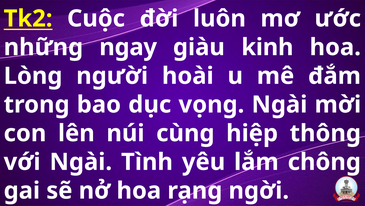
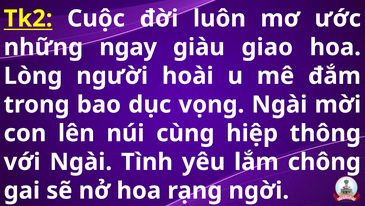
kinh: kinh -> giao (267, 47)
